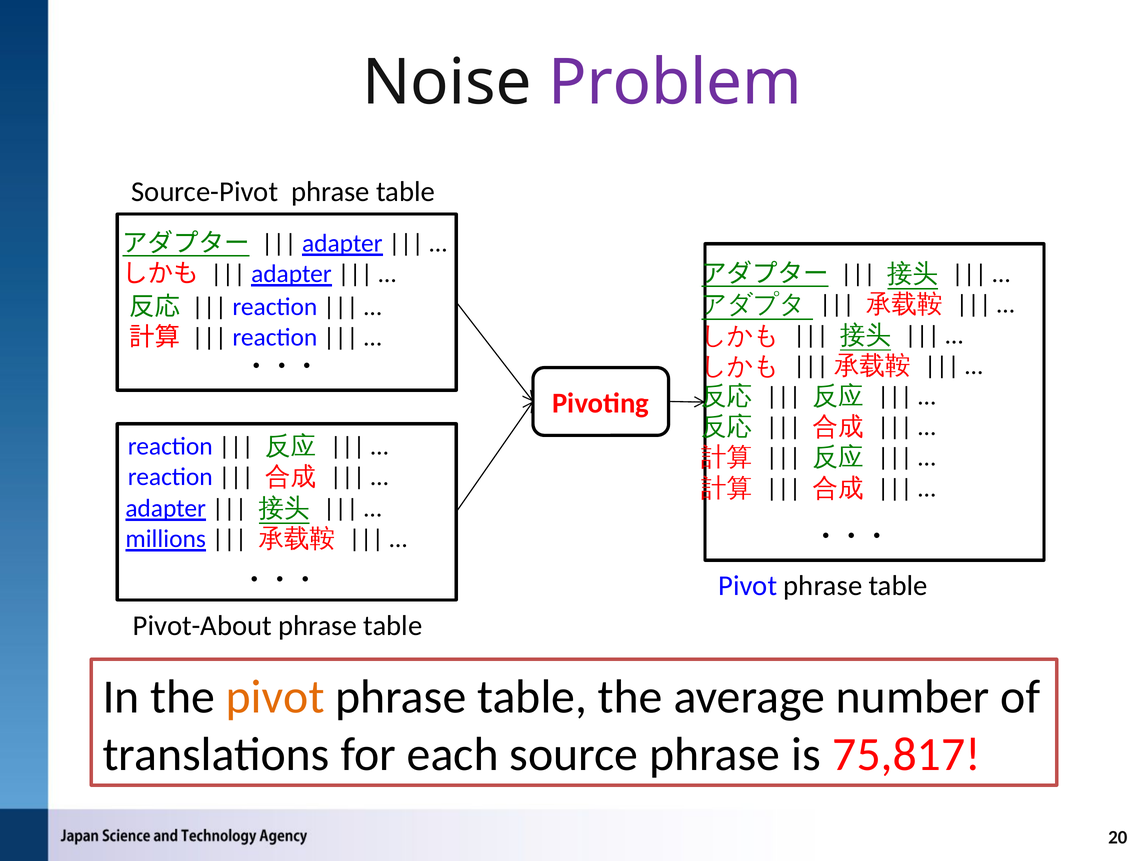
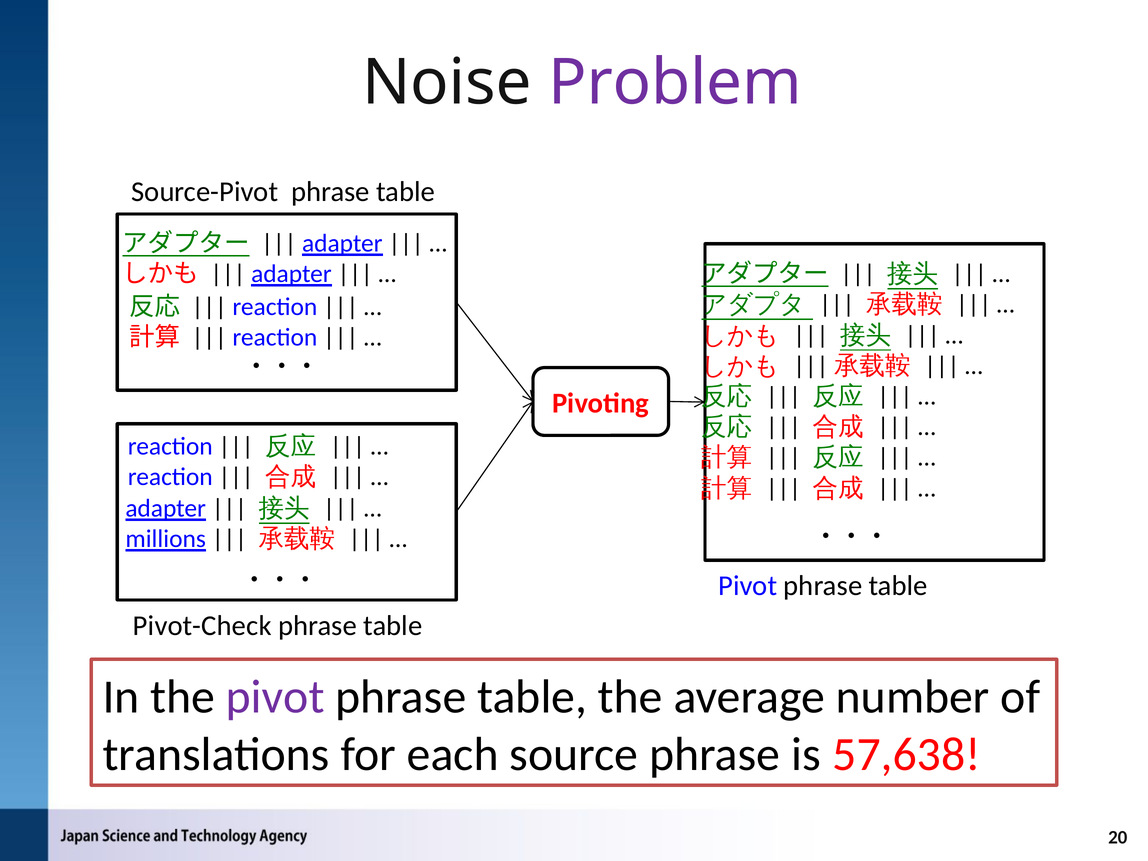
Pivot-About: Pivot-About -> Pivot-Check (202, 626)
pivot colour: orange -> purple (275, 697)
75,817: 75,817 -> 57,638 (907, 754)
